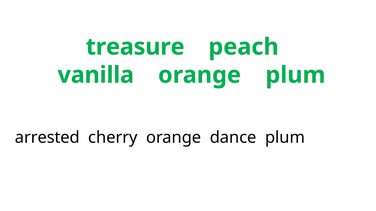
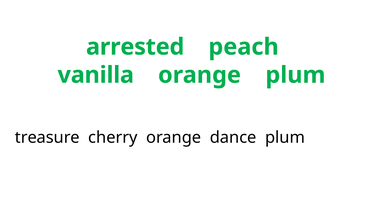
treasure: treasure -> arrested (135, 47)
arrested: arrested -> treasure (47, 138)
